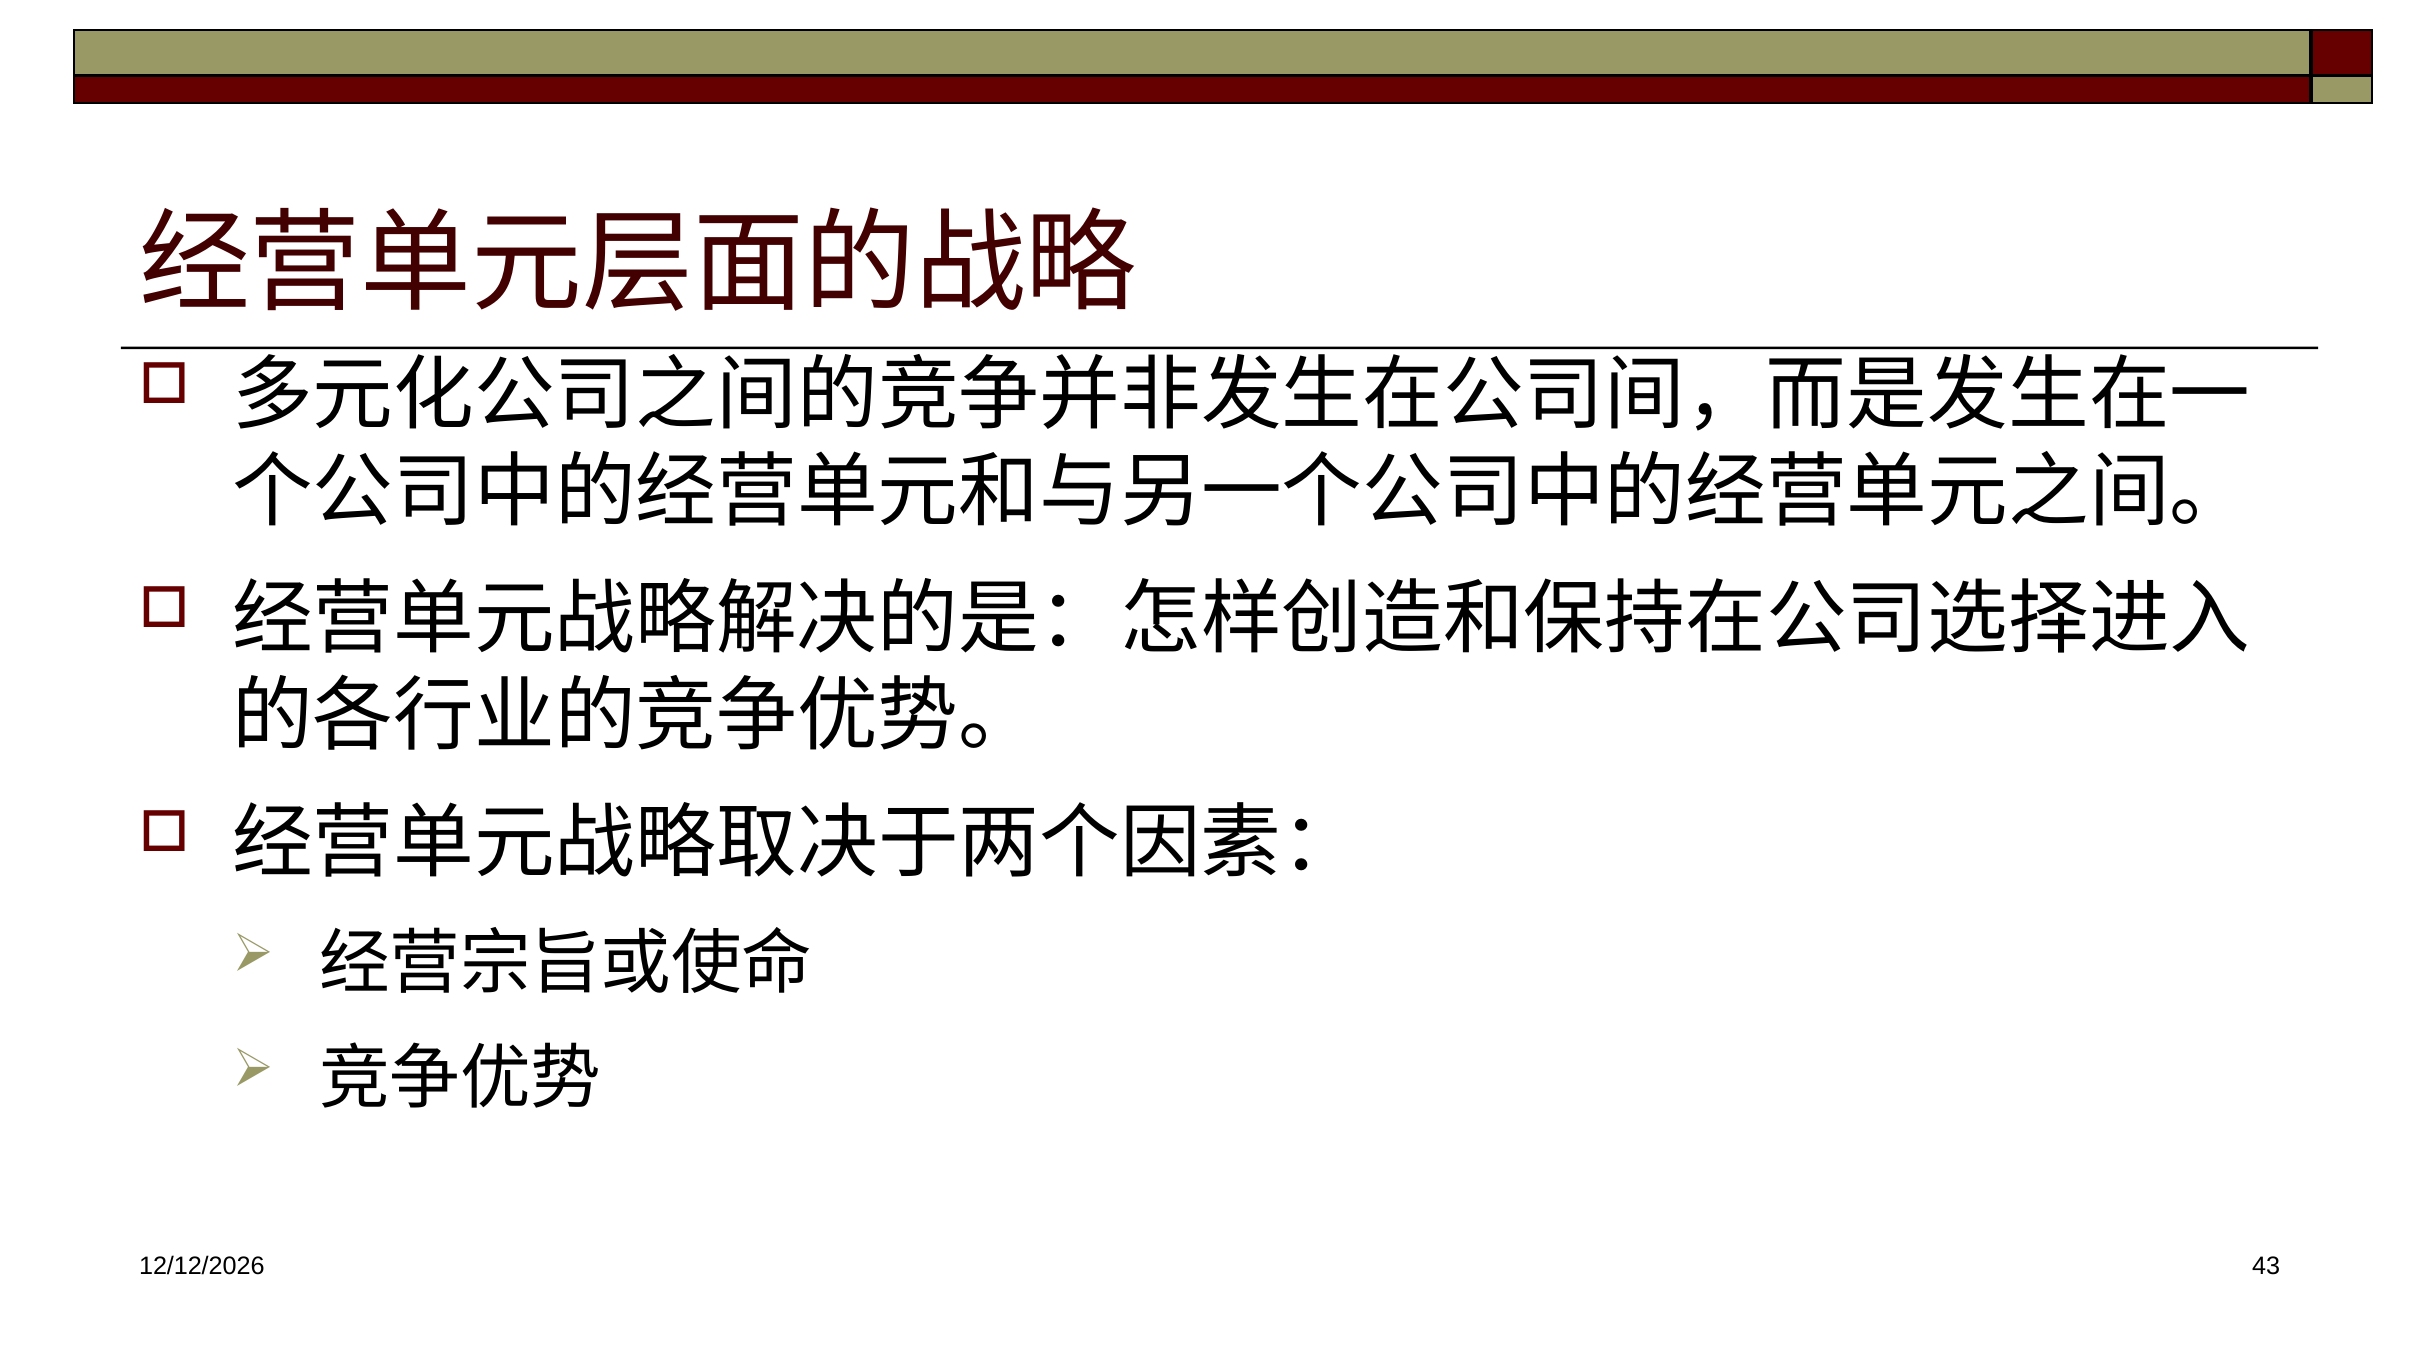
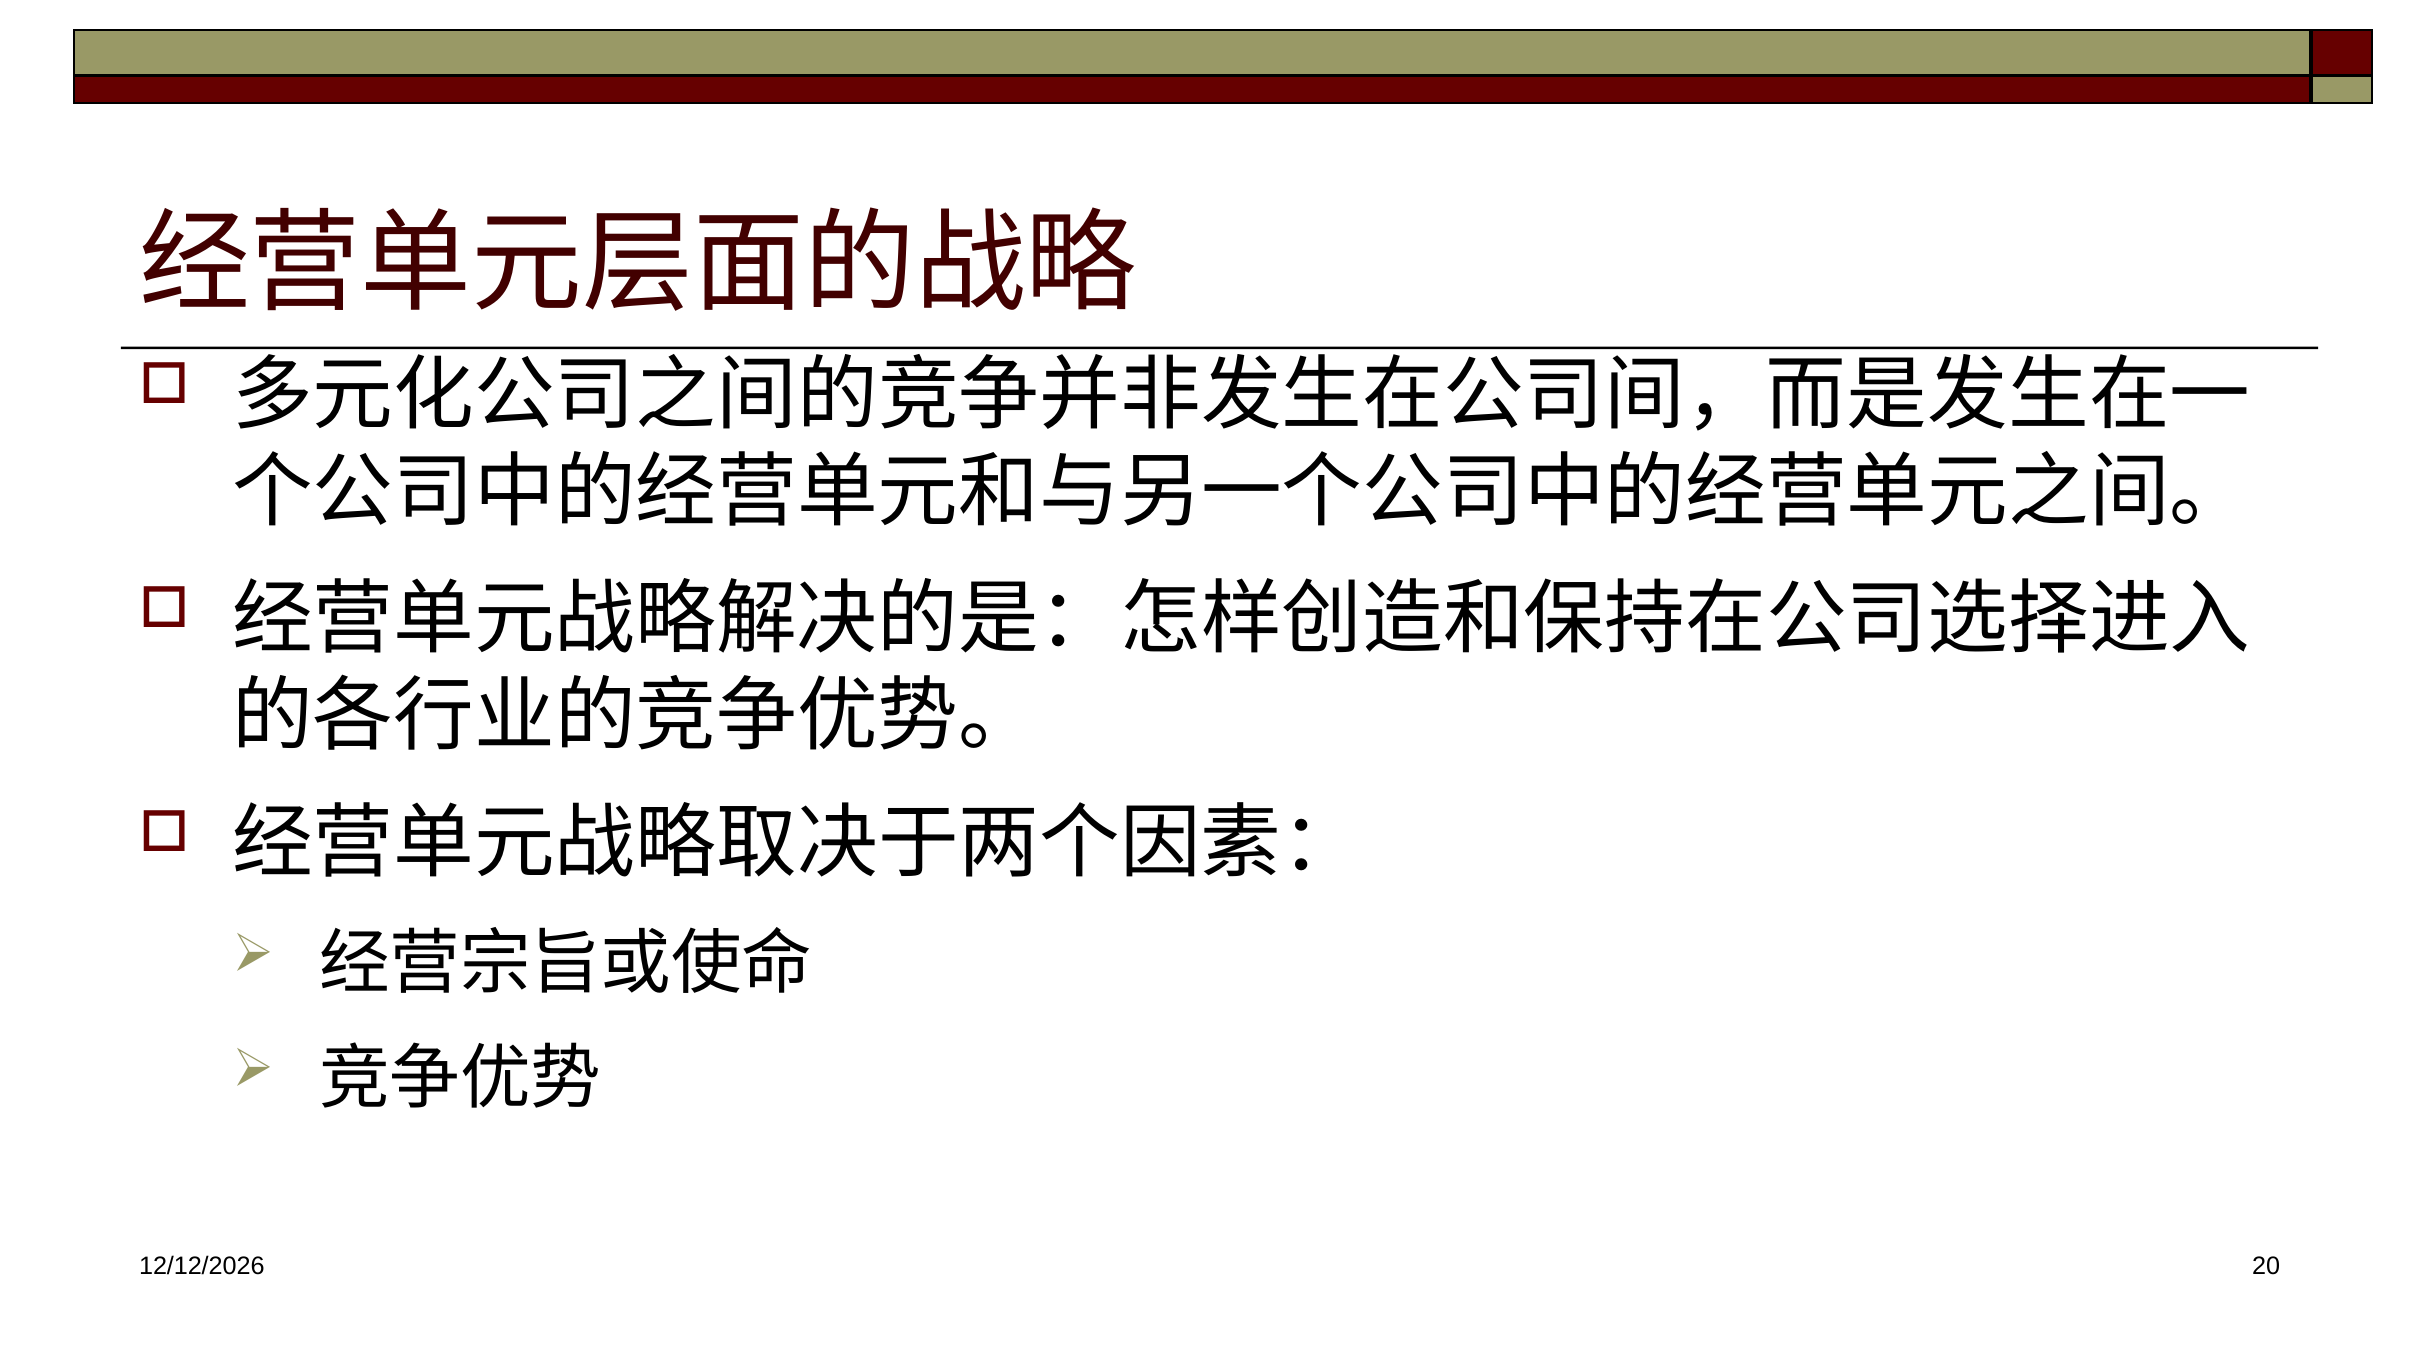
43: 43 -> 20 (2266, 1266)
